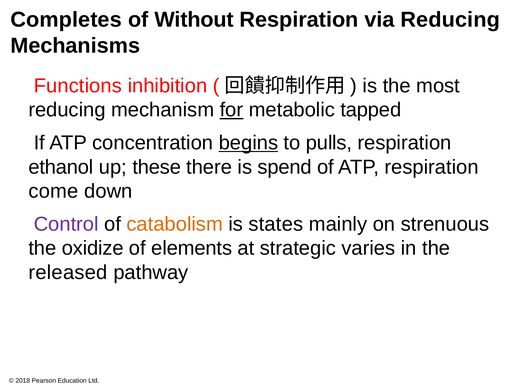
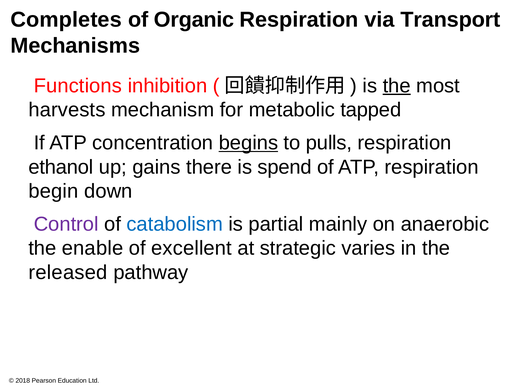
Without: Without -> Organic (194, 20)
via Reducing: Reducing -> Transport (450, 20)
the underline: none -> present (397, 86)
reducing: reducing -> harvests (67, 110)
for underline: present -> none (232, 110)
these: these -> gains (157, 167)
come: come -> begin (53, 191)
catabolism colour: orange -> blue (175, 224)
states: states -> partial (276, 224)
strenuous: strenuous -> anaerobic (445, 224)
oxidize: oxidize -> enable (93, 248)
elements: elements -> excellent (192, 248)
